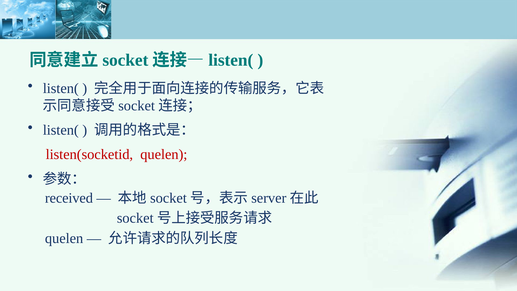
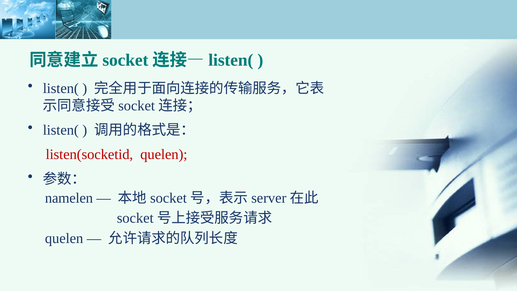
received: received -> namelen (69, 198)
